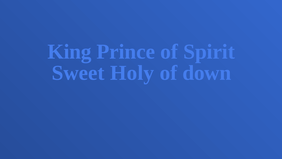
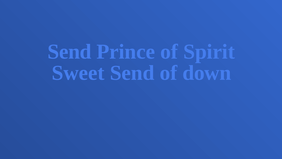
King: King -> Send (70, 52)
Sweet Holy: Holy -> Send (132, 73)
